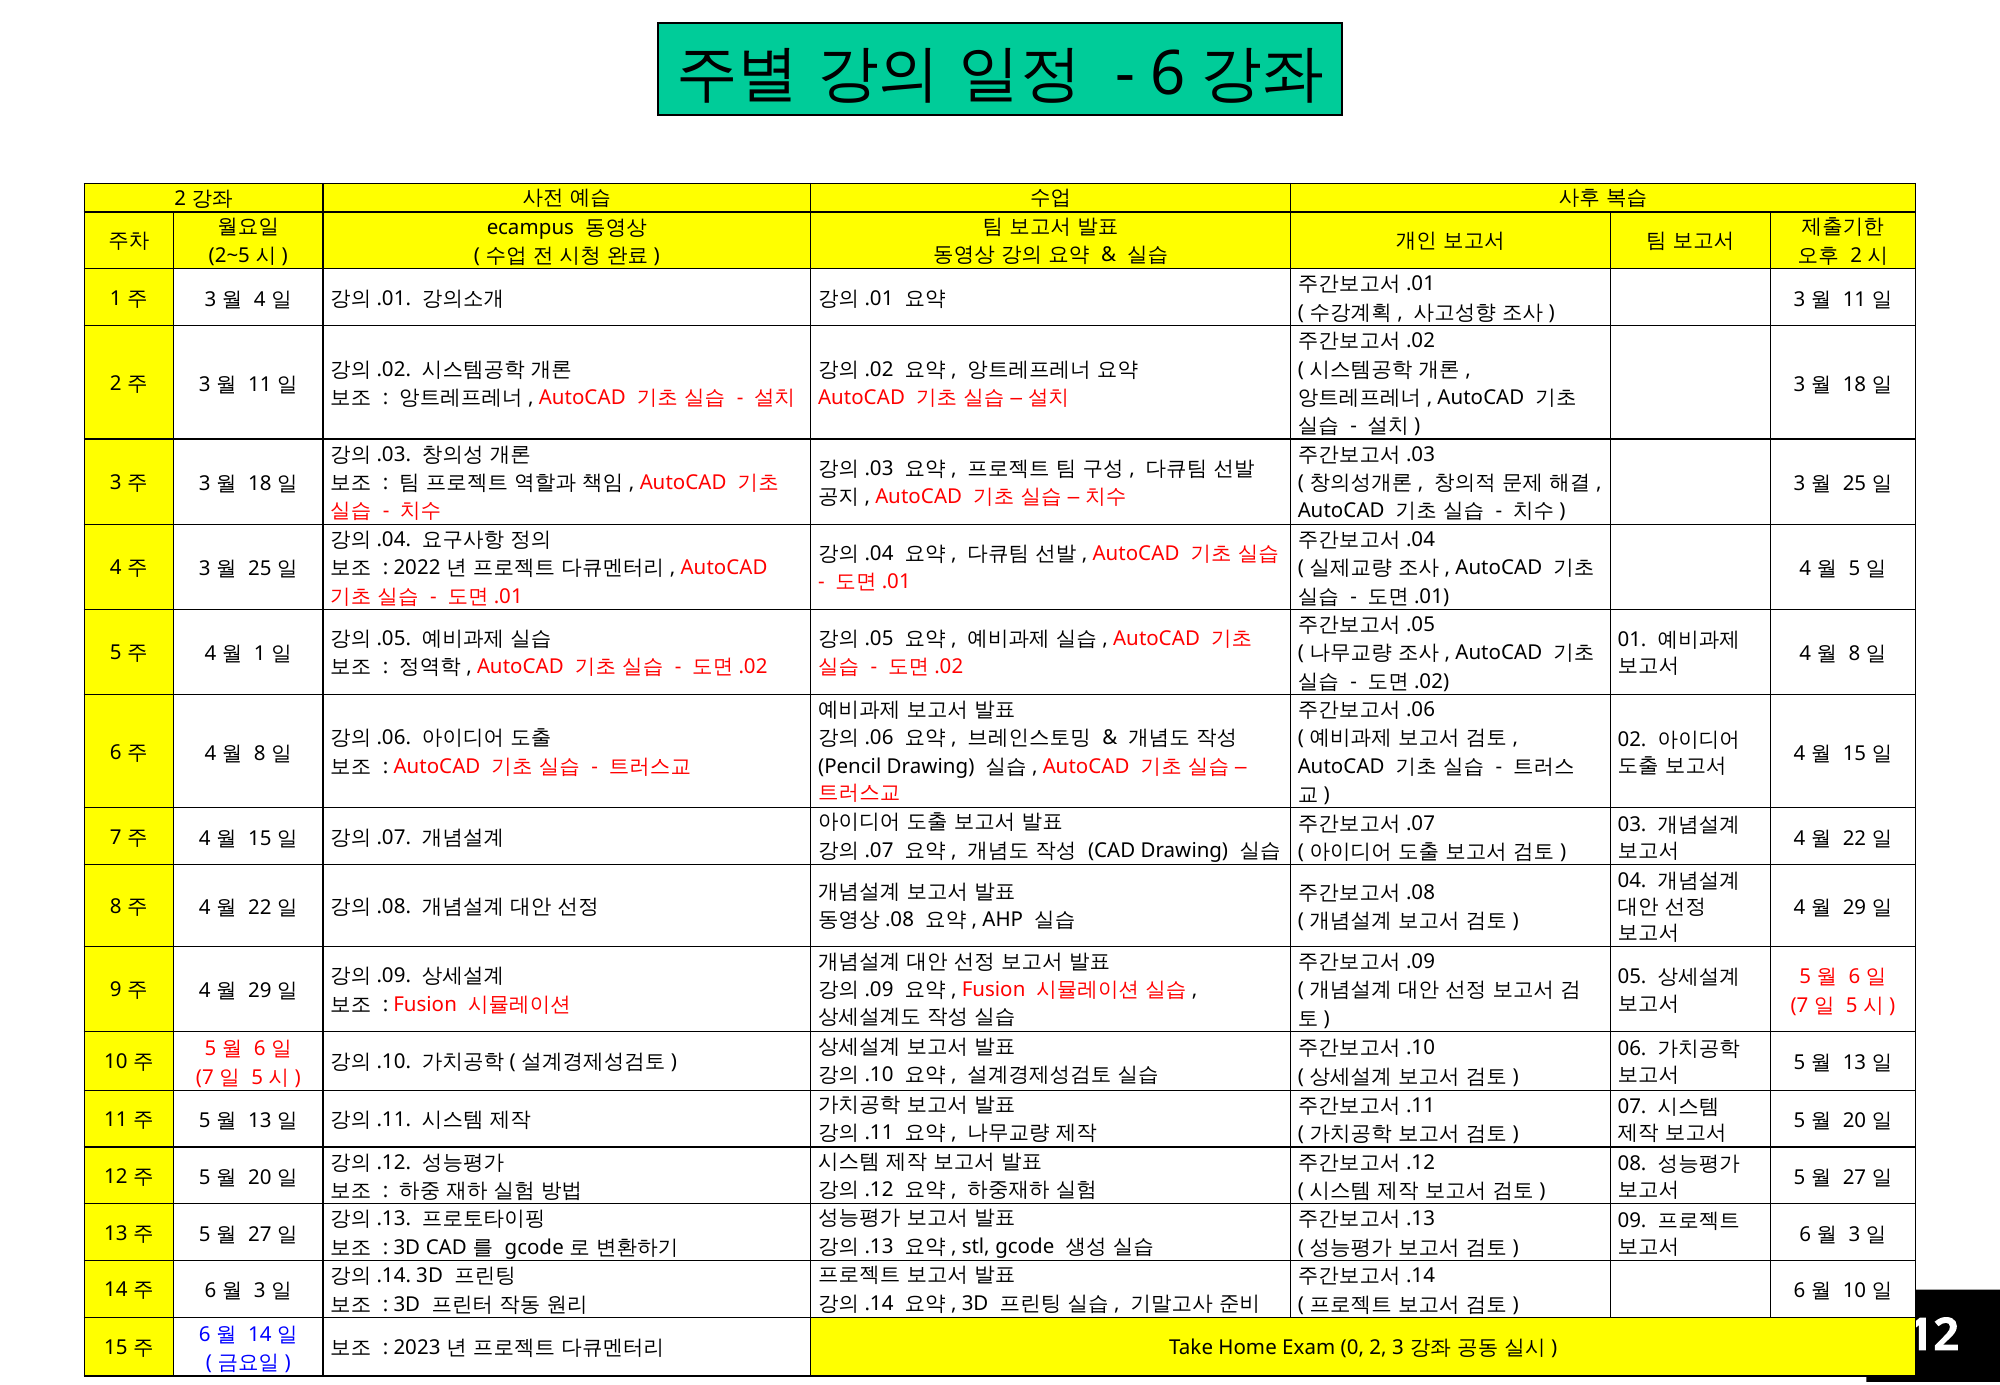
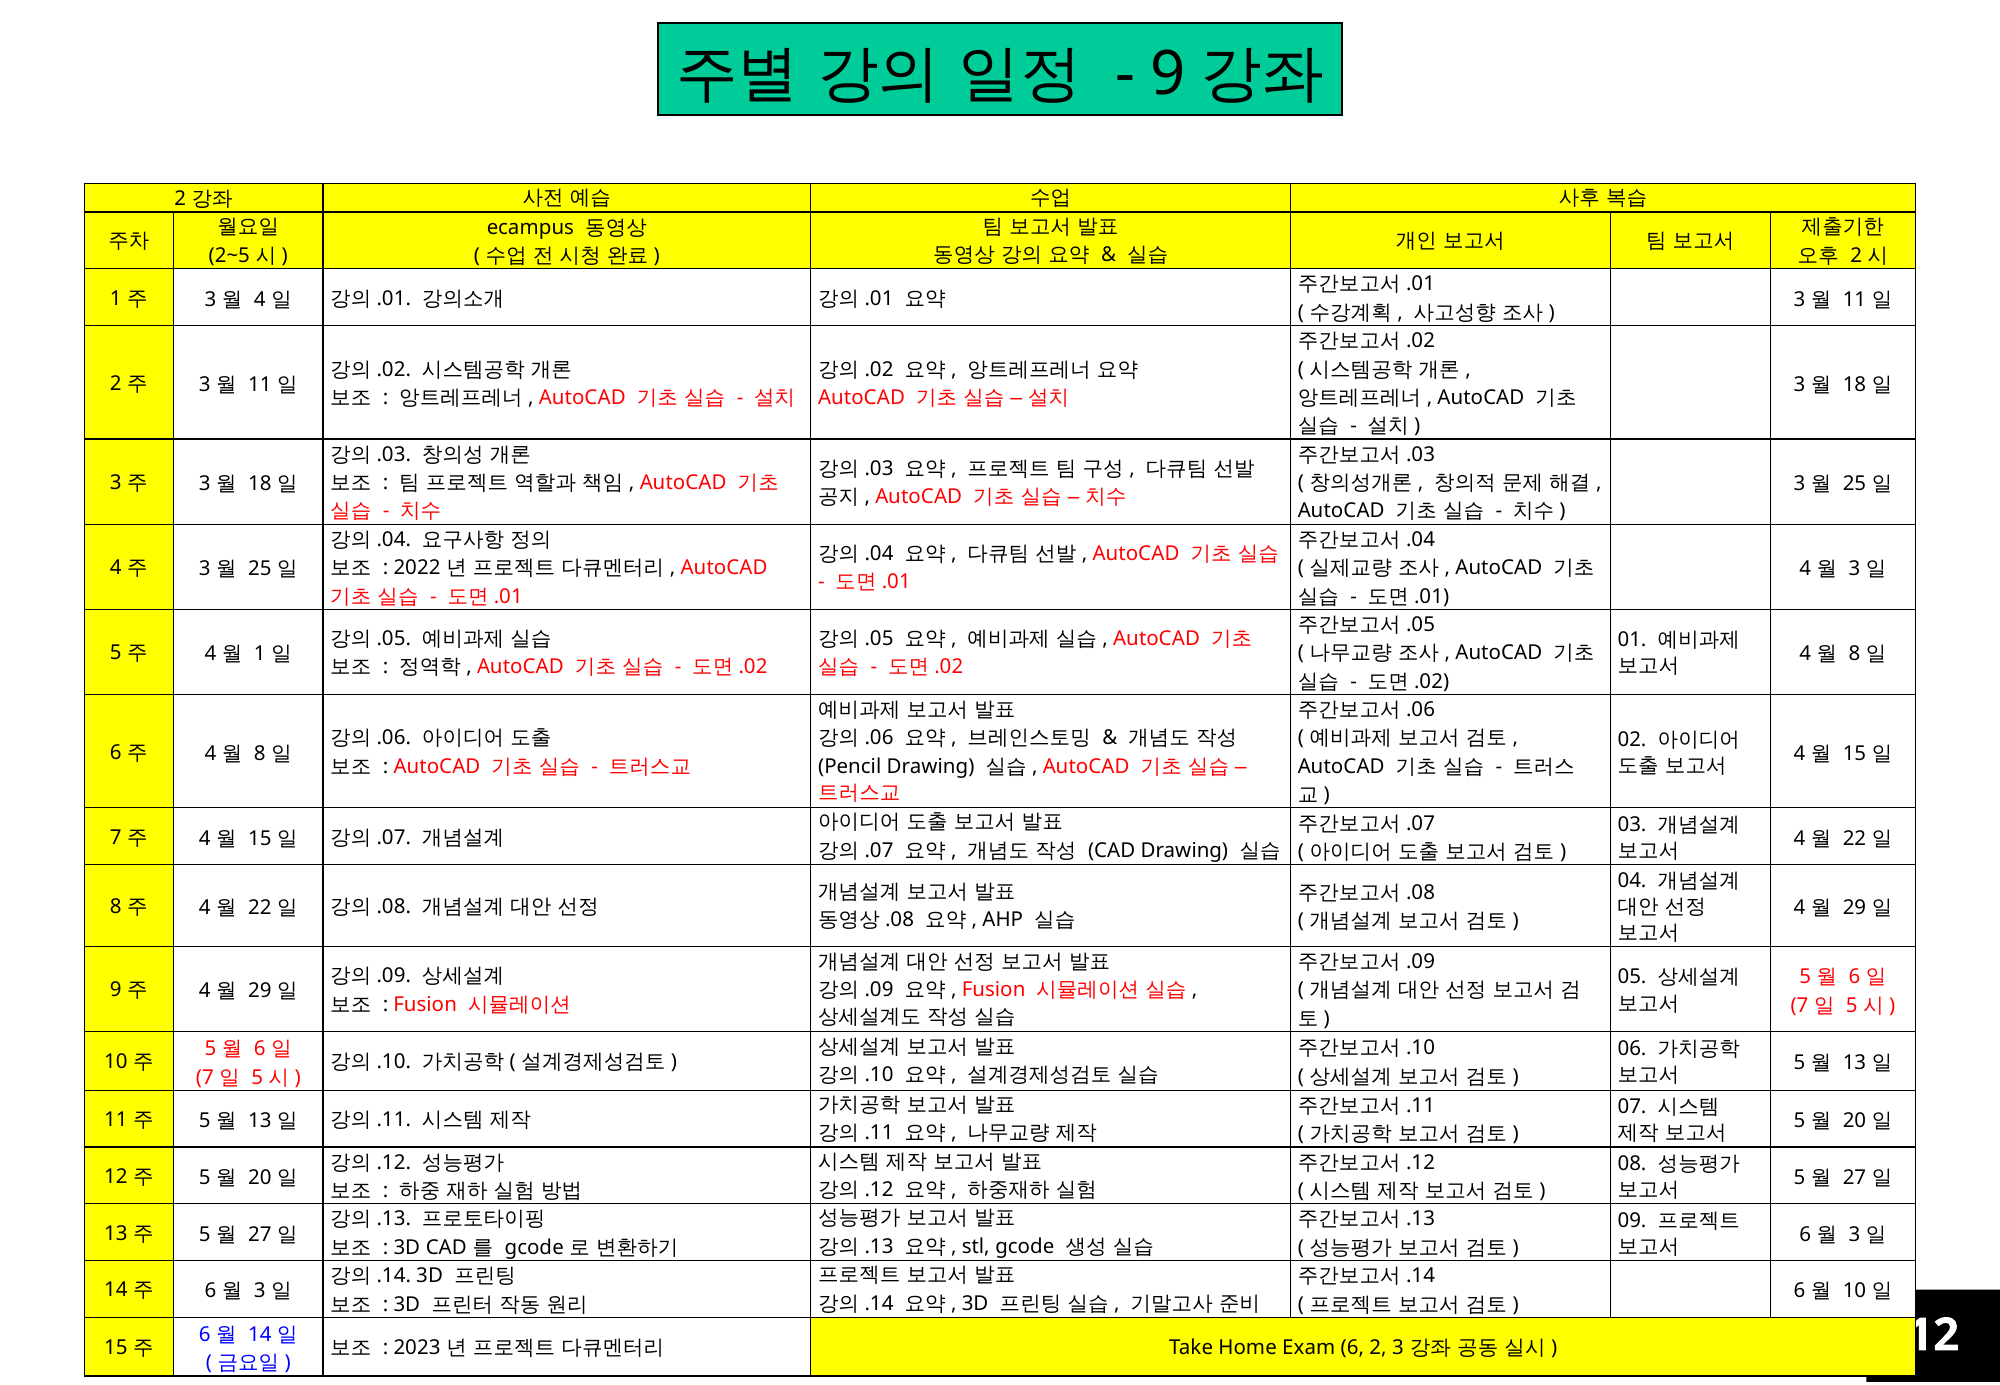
6: 6 -> 9 (1168, 74)
5: 5 -> 3 (1854, 569)
Exam 0: 0 -> 6 (1352, 1348)
